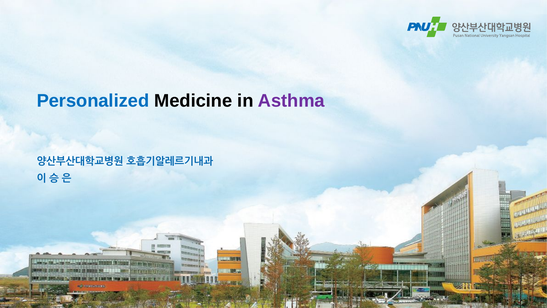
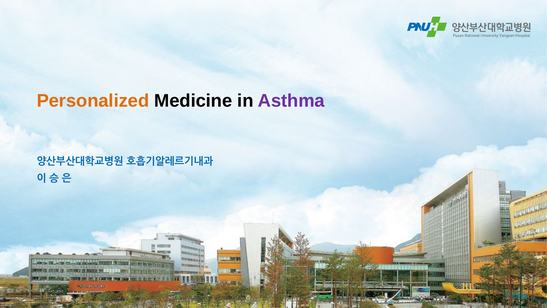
Personalized colour: blue -> orange (93, 101)
